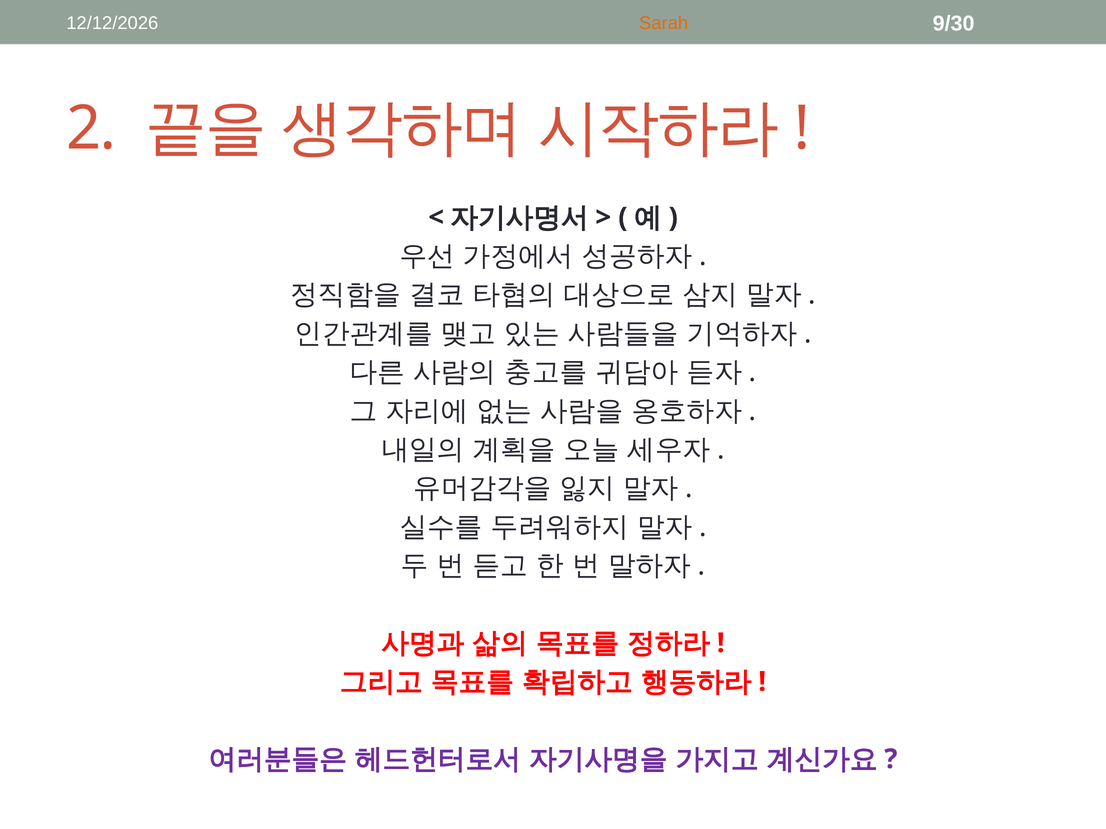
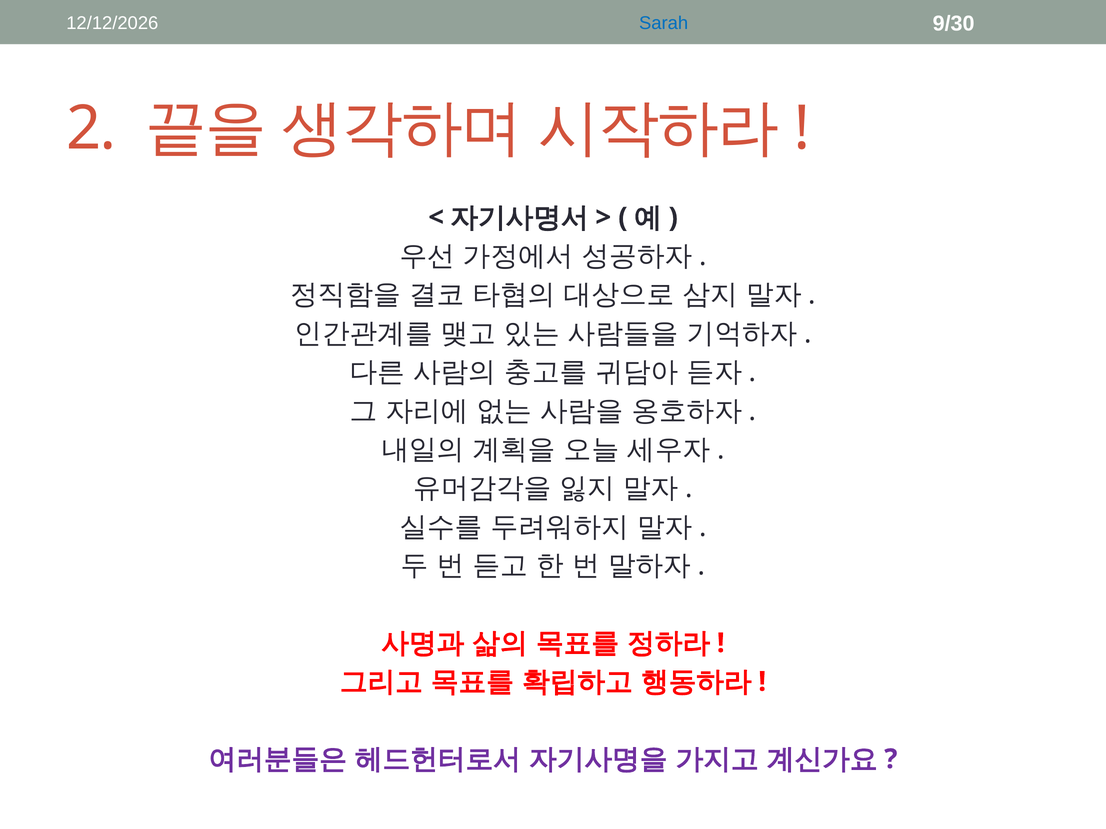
Sarah colour: orange -> blue (664, 23)
